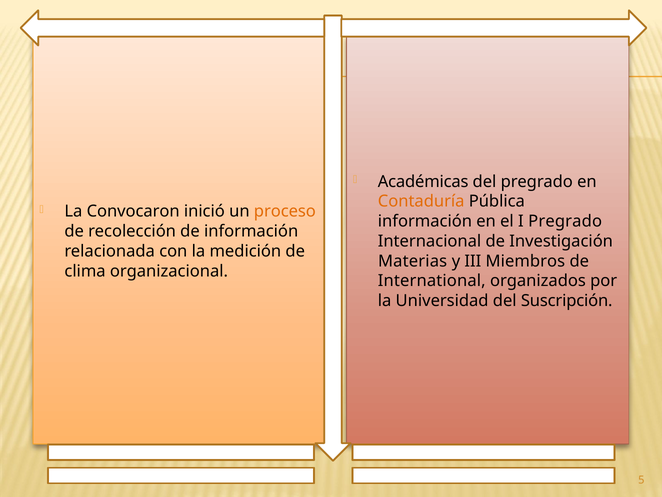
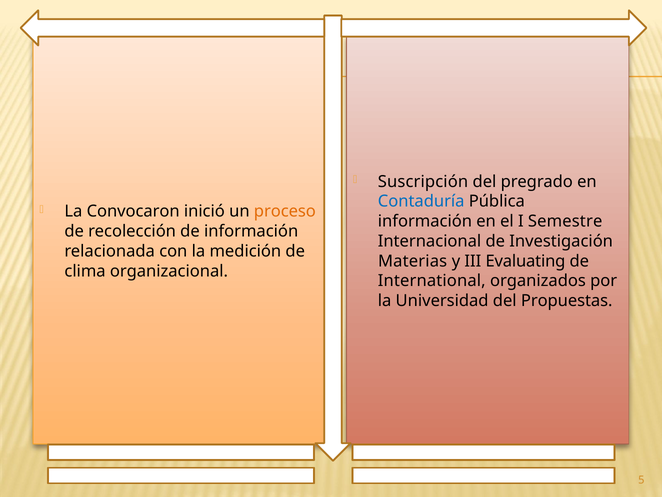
Académicas: Académicas -> Suscripción (423, 181)
Contaduría colour: orange -> blue (421, 201)
I Pregrado: Pregrado -> Semestre (565, 221)
Miembros: Miembros -> Evaluating (525, 261)
Suscripción: Suscripción -> Propuestas (567, 301)
